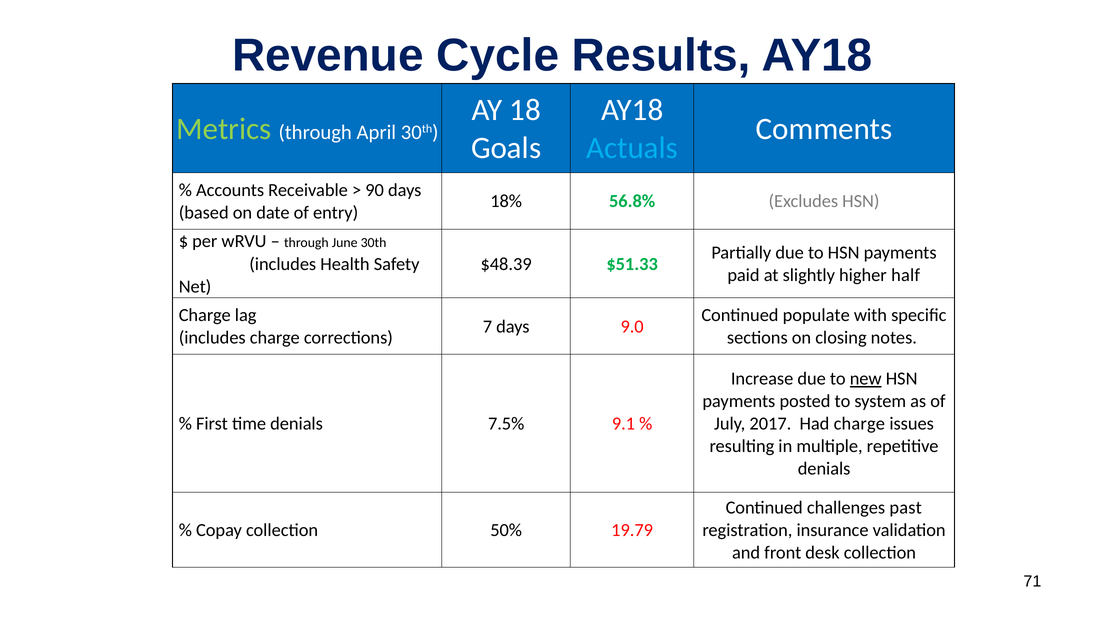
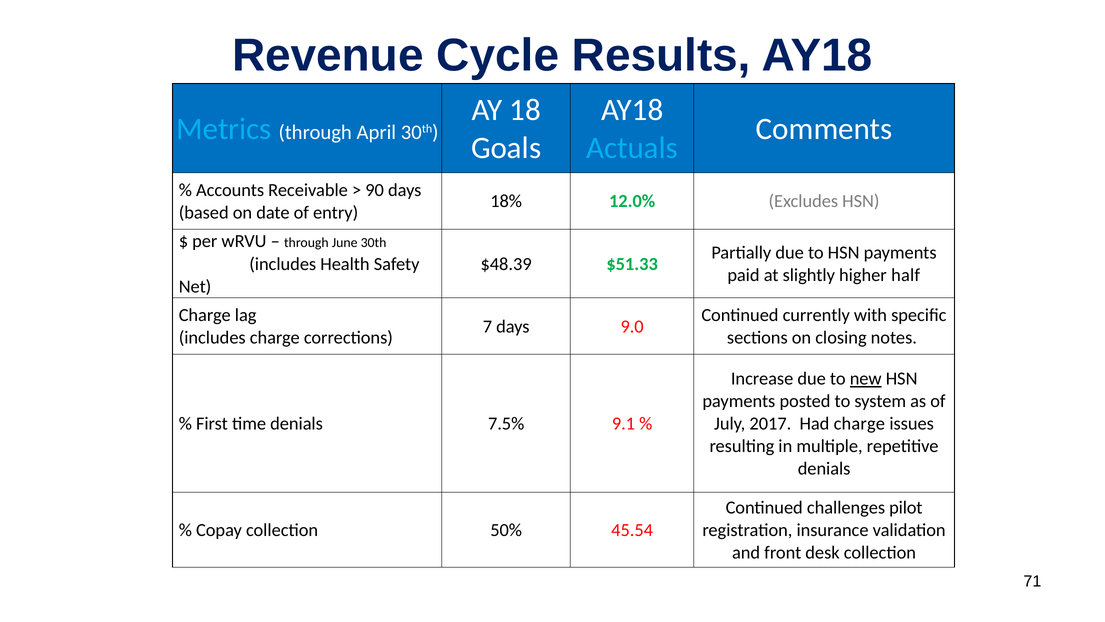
Metrics colour: light green -> light blue (224, 129)
56.8%: 56.8% -> 12.0% (632, 201)
populate: populate -> currently (816, 315)
past: past -> pilot (906, 507)
19.79: 19.79 -> 45.54 (632, 530)
